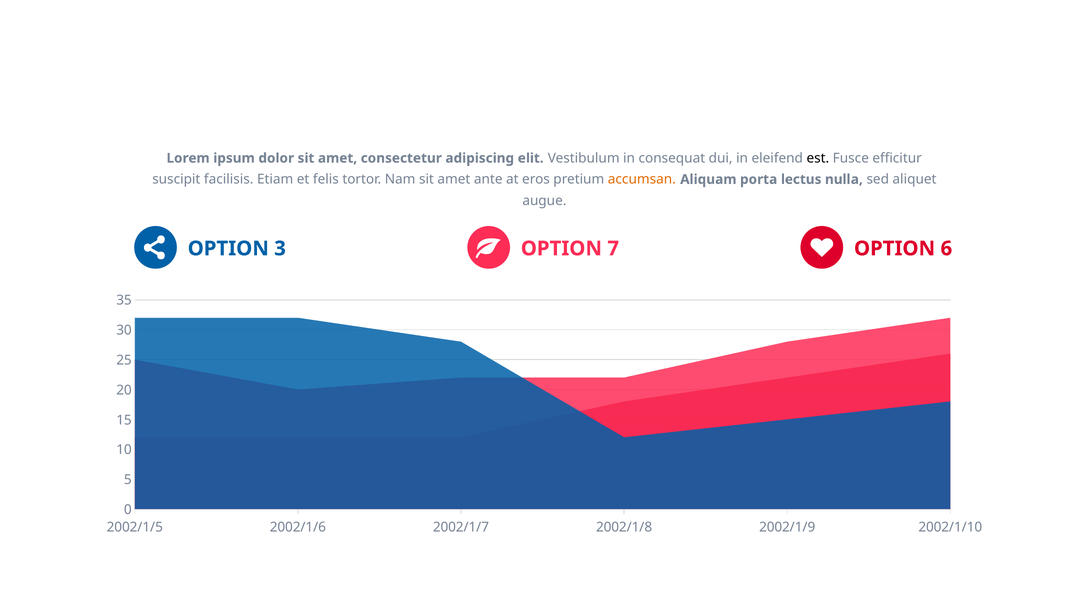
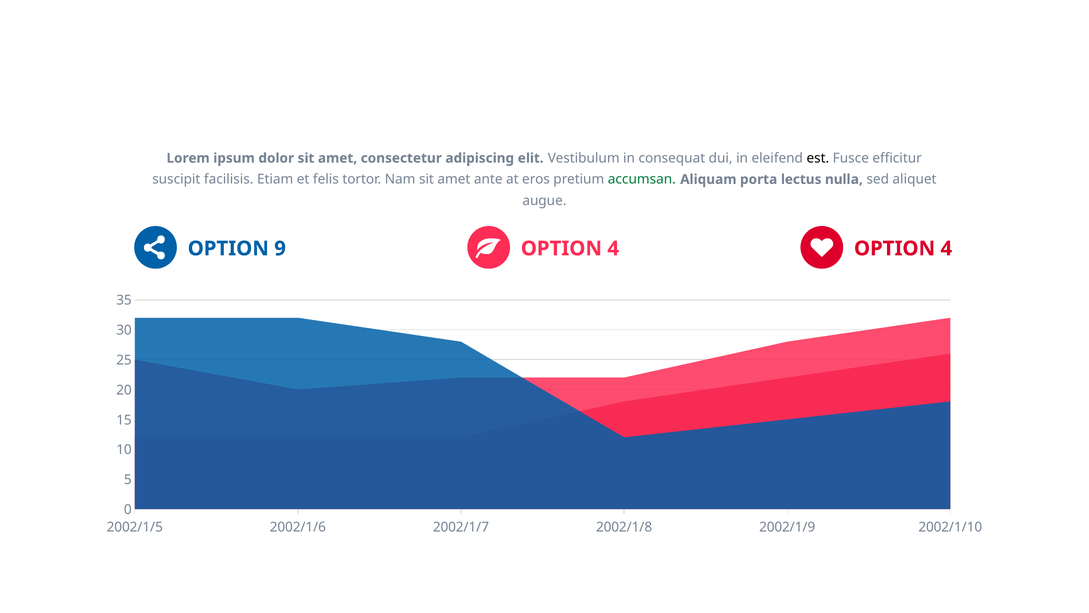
accumsan colour: orange -> green (642, 179)
3: 3 -> 9 (280, 248)
7: 7 -> 4 (613, 248)
6: 6 -> 4 (946, 248)
